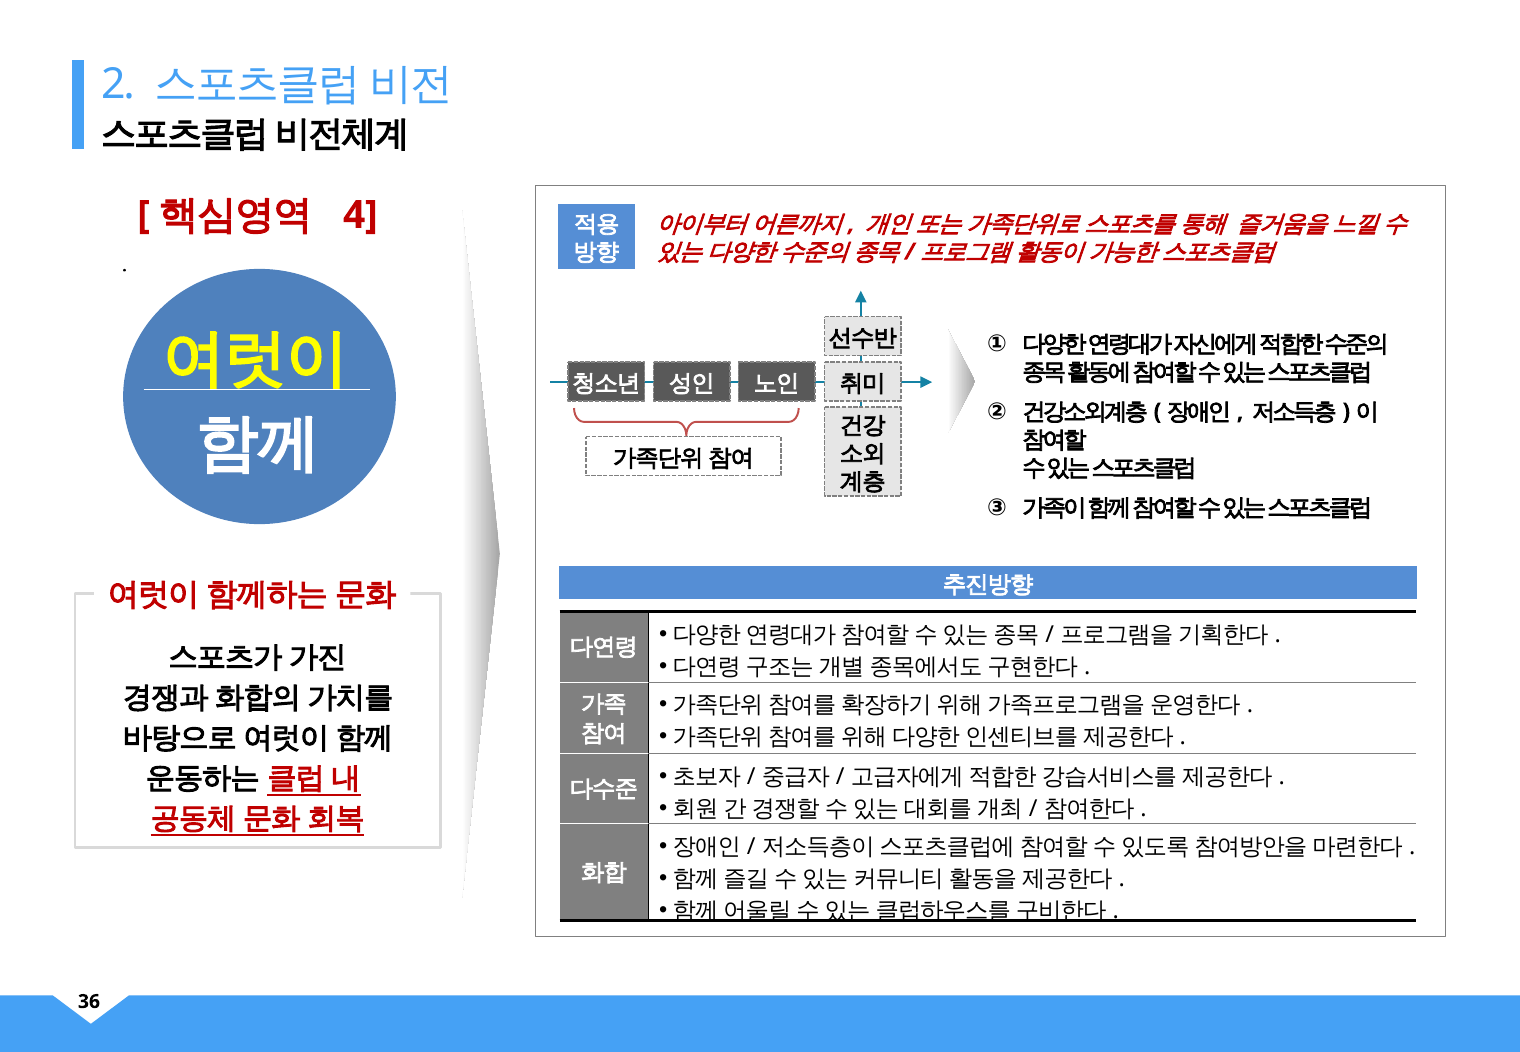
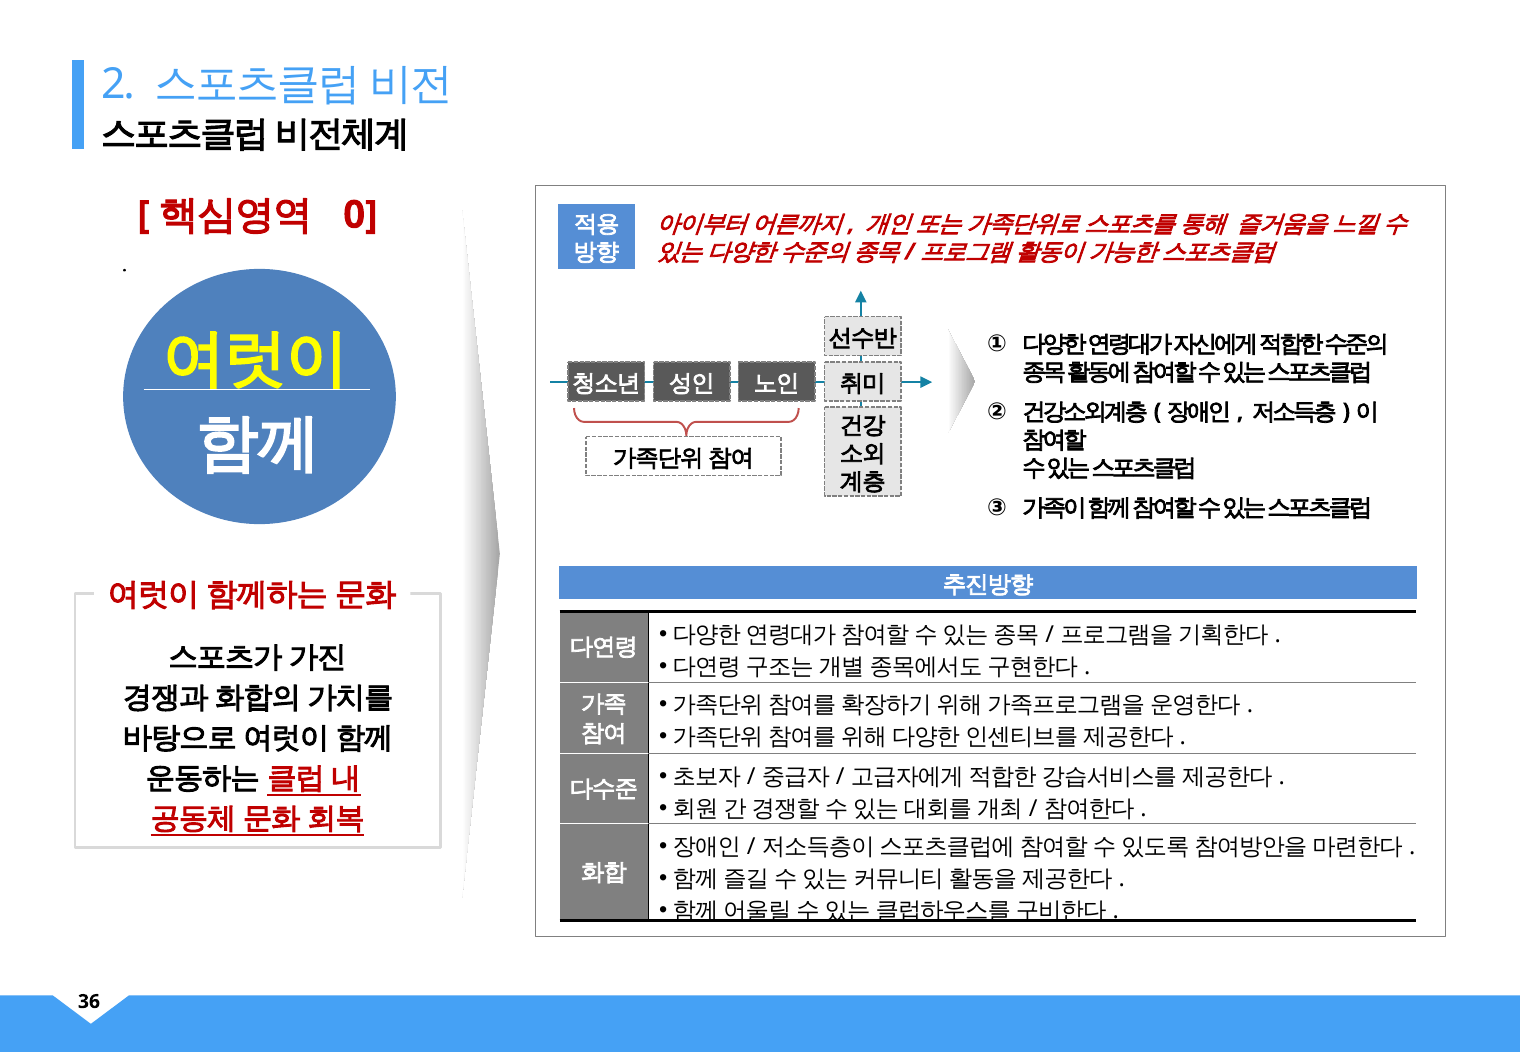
4: 4 -> 0 (360, 215)
